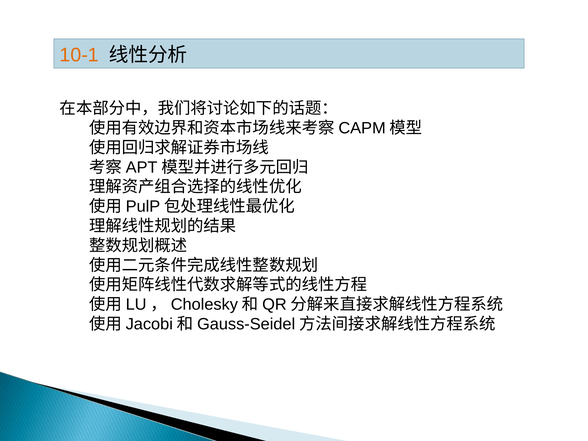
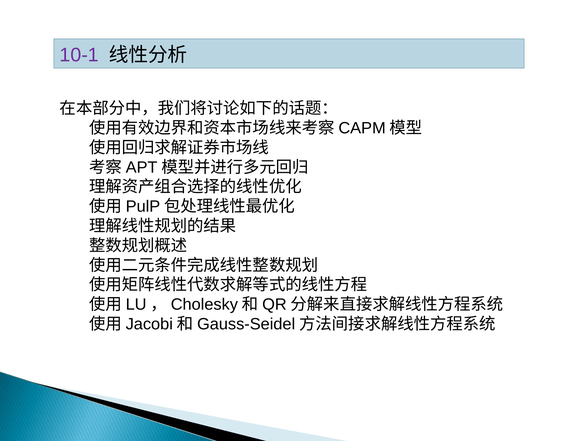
10-1 colour: orange -> purple (79, 55)
